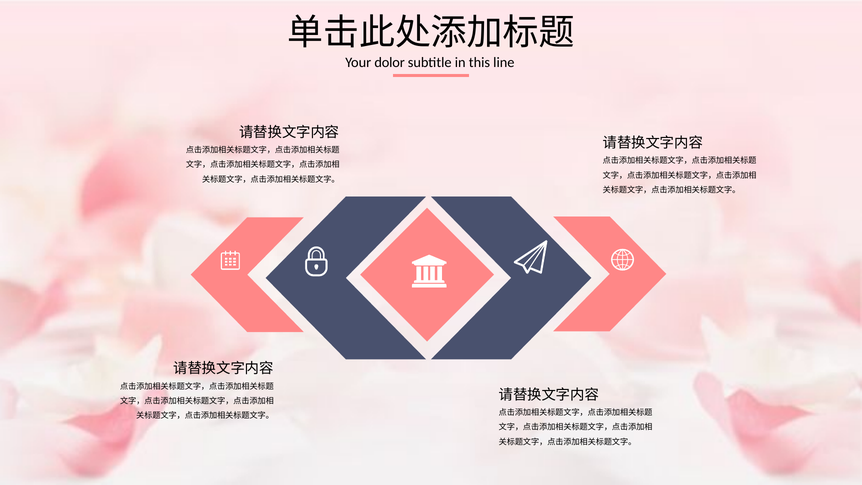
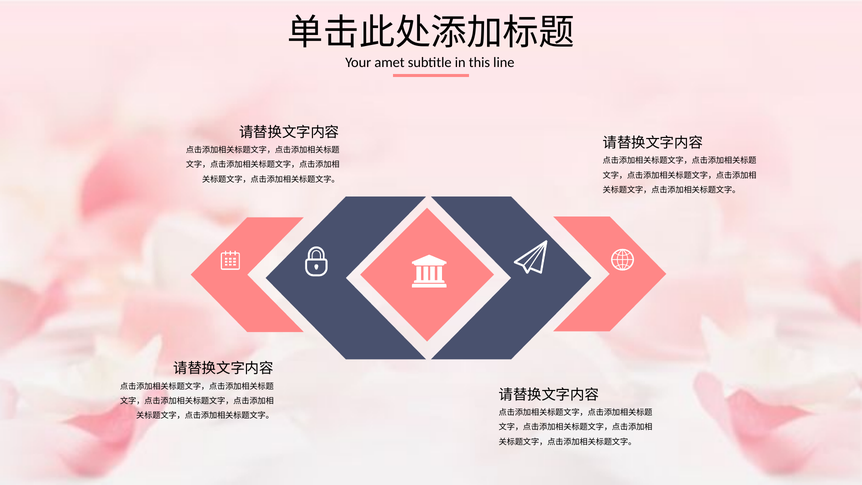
dolor: dolor -> amet (390, 62)
